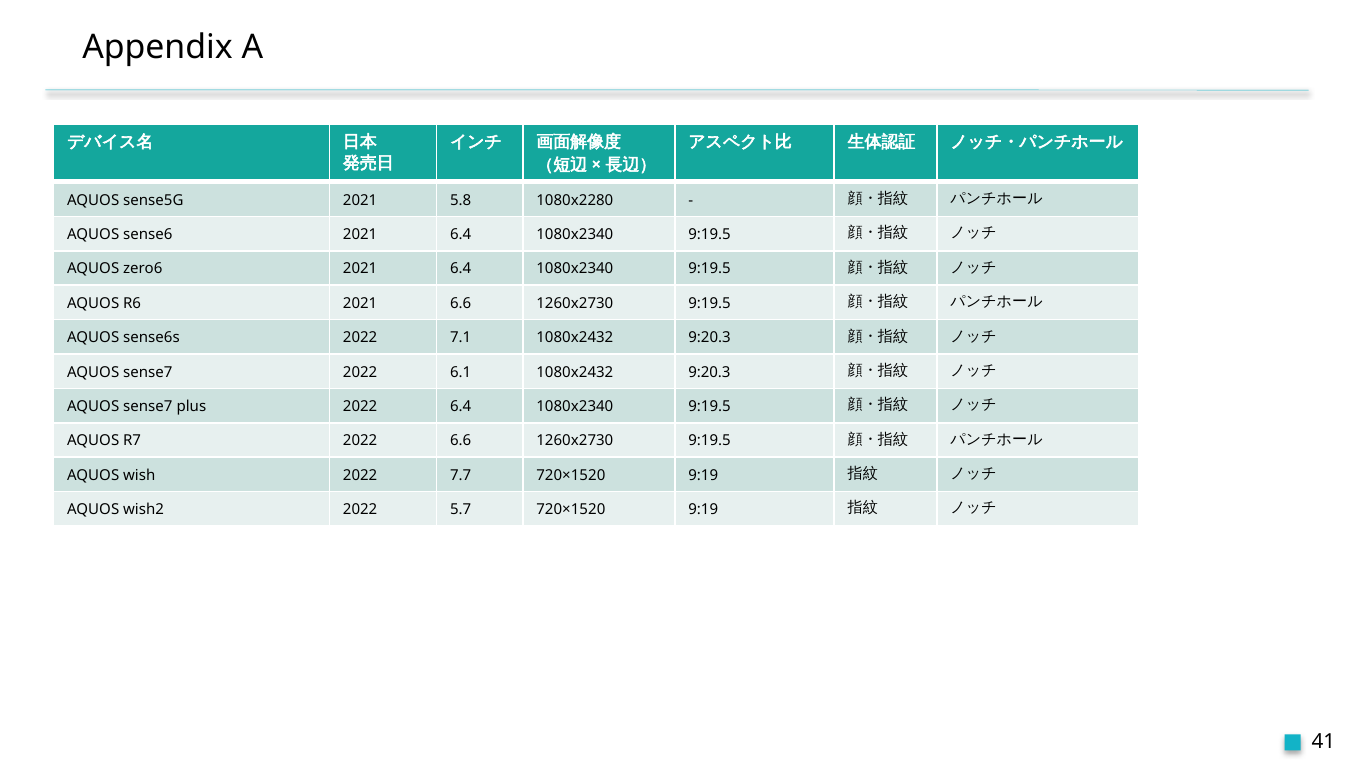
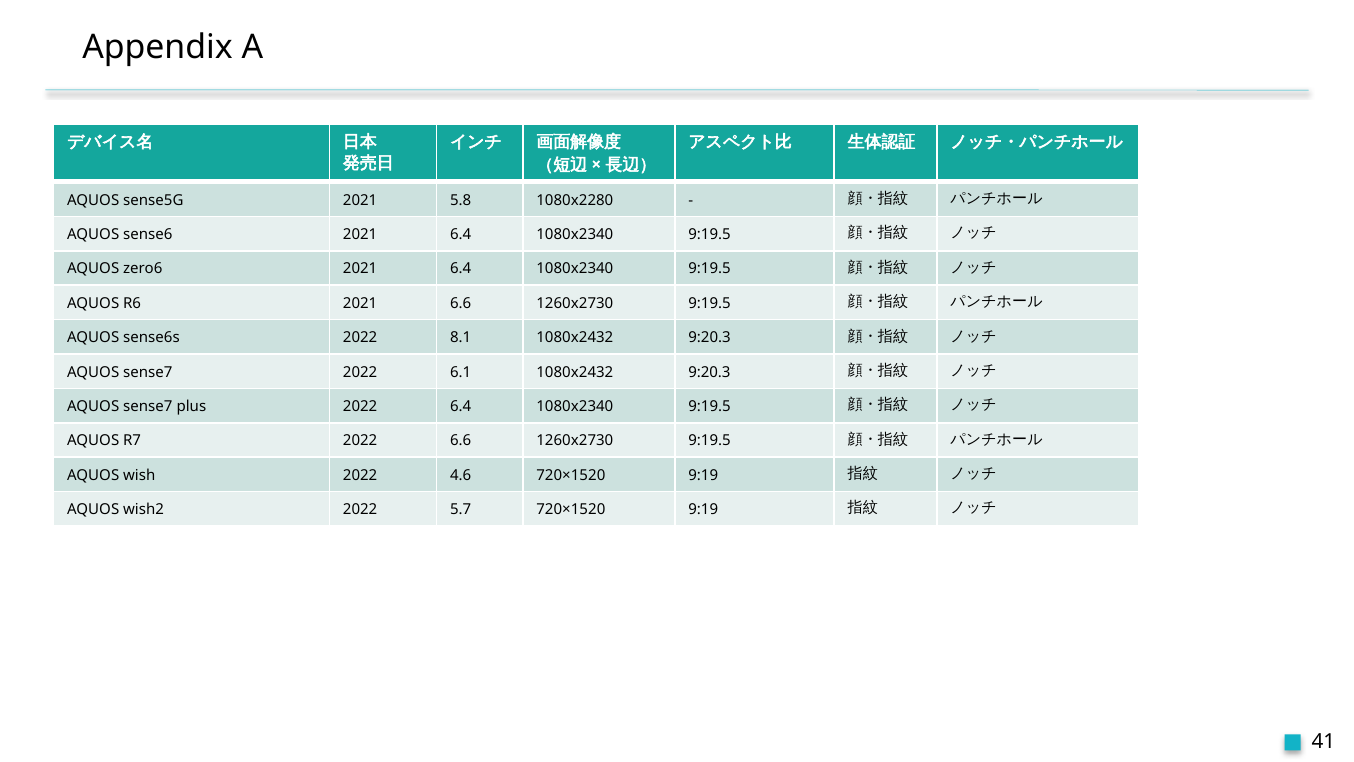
7.1: 7.1 -> 8.1 (461, 337)
7.7: 7.7 -> 4.6 (461, 475)
